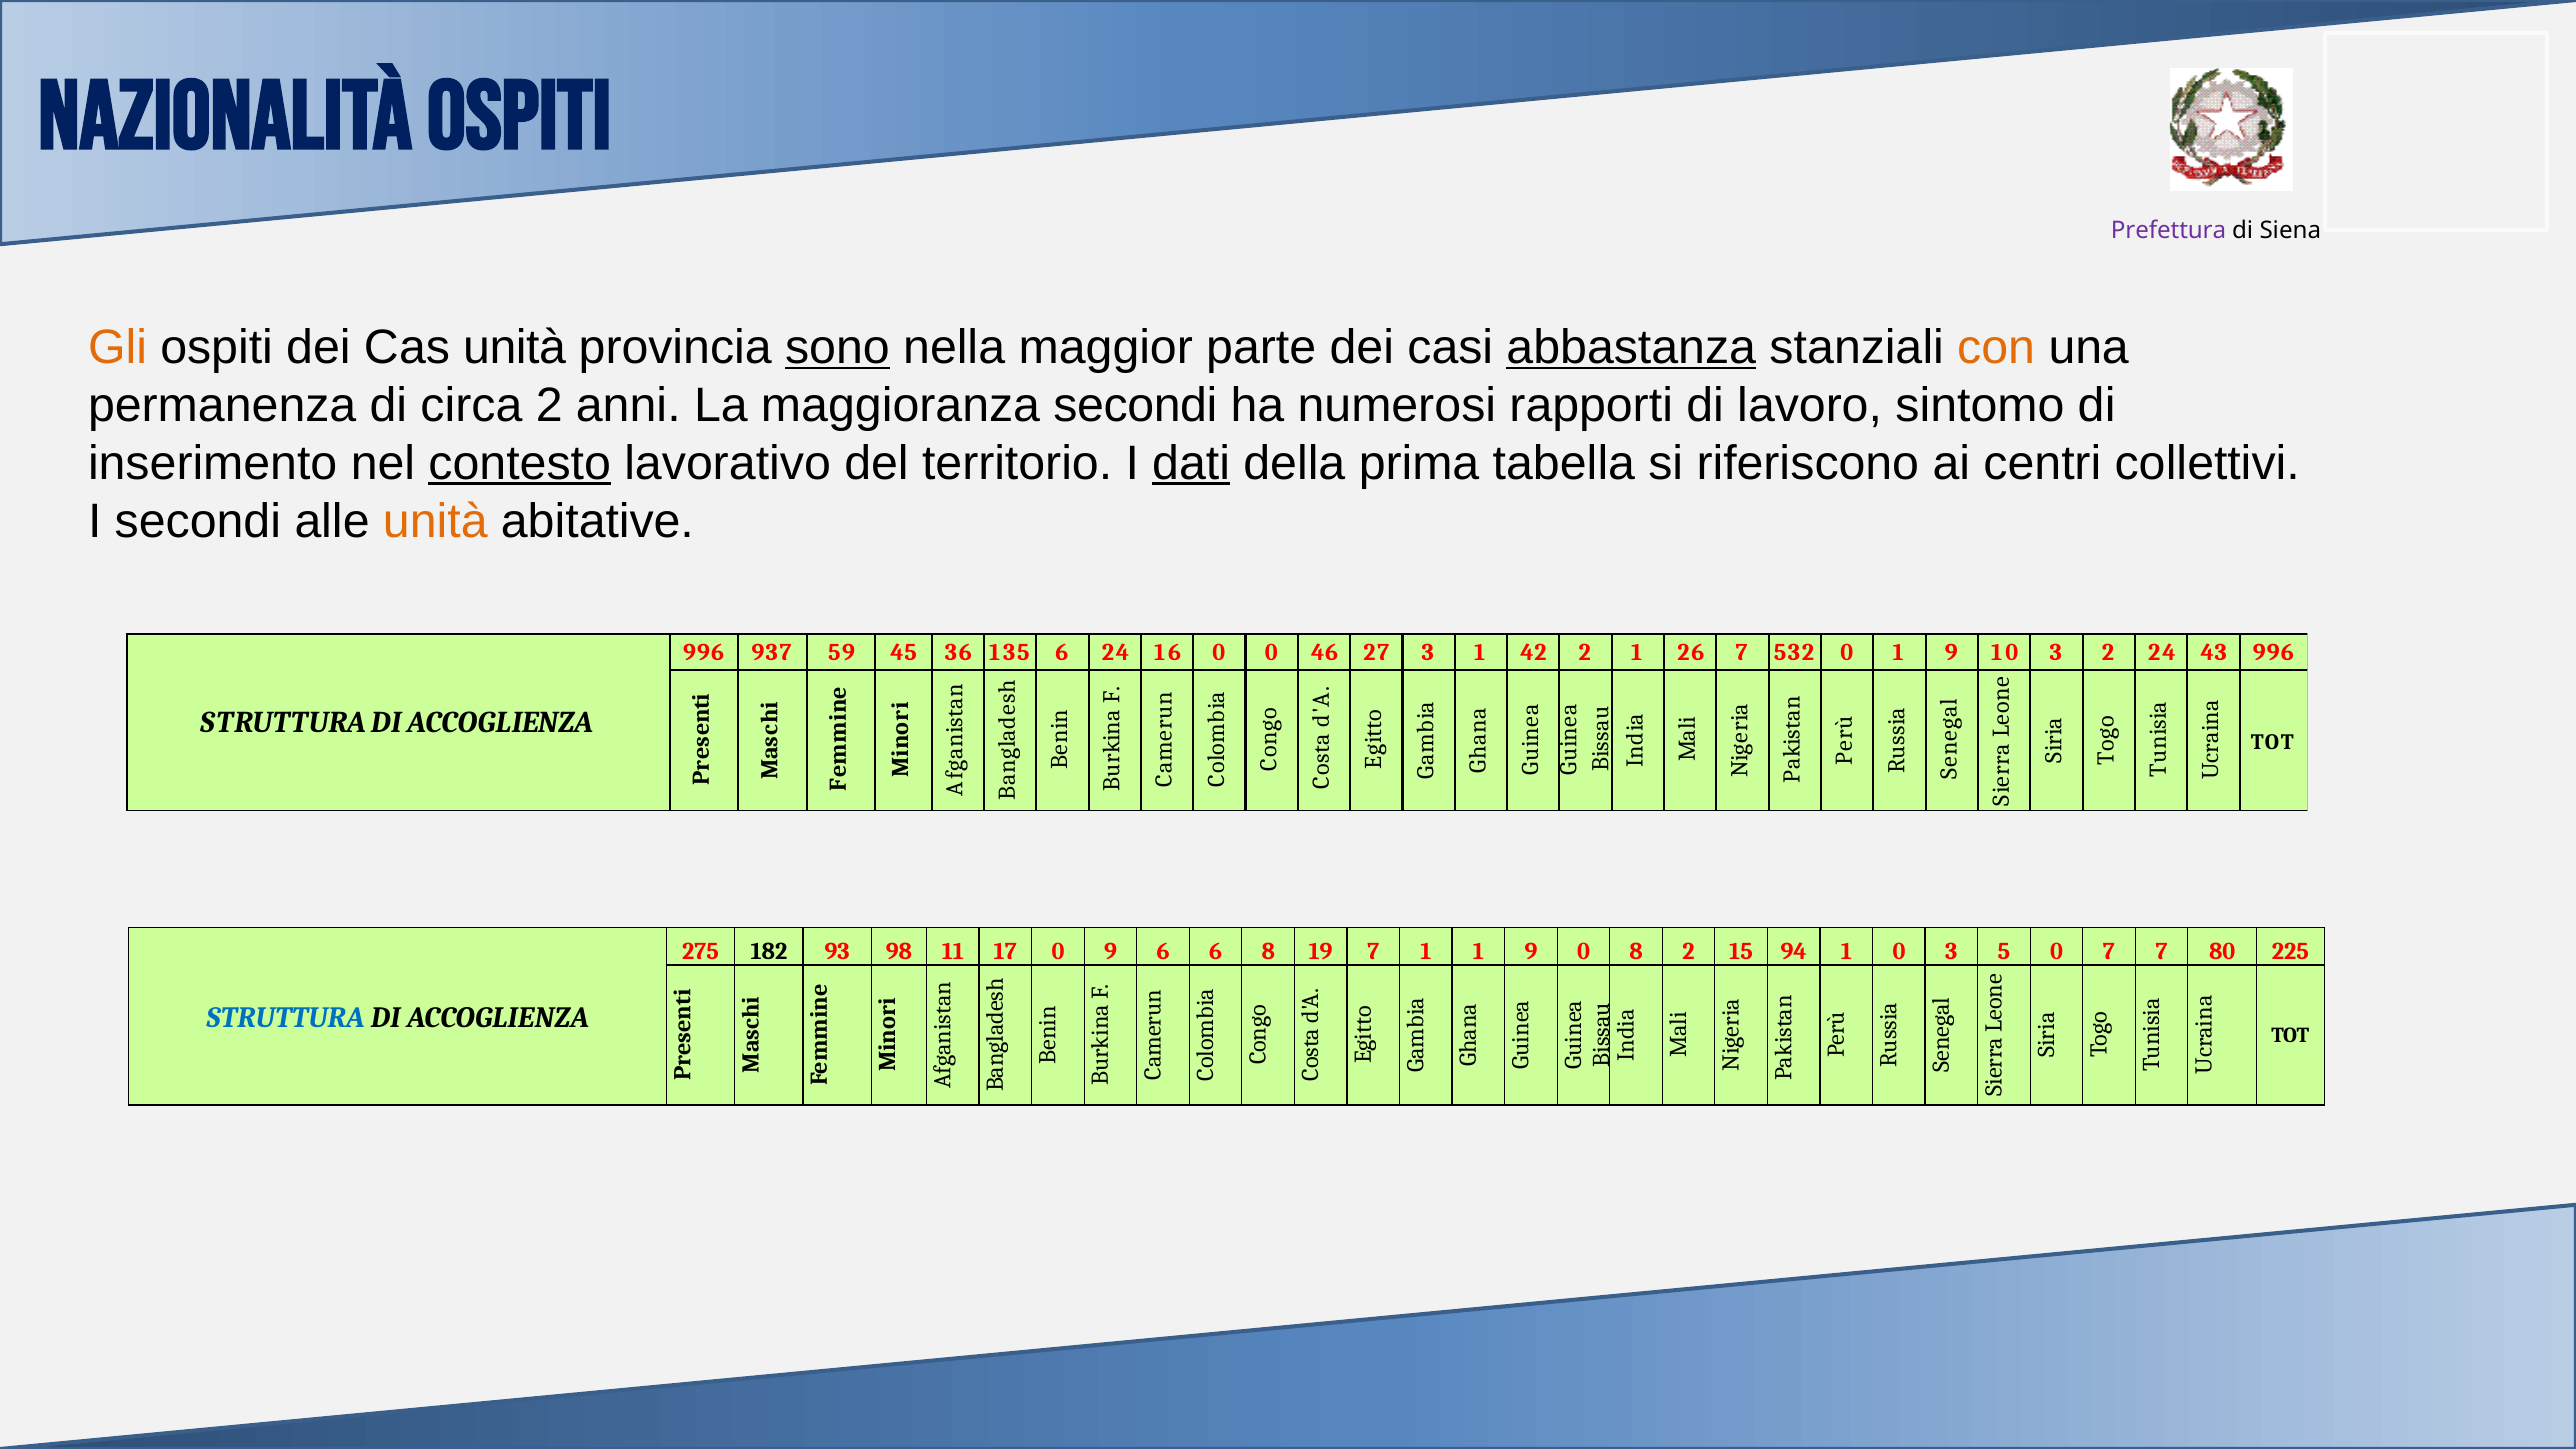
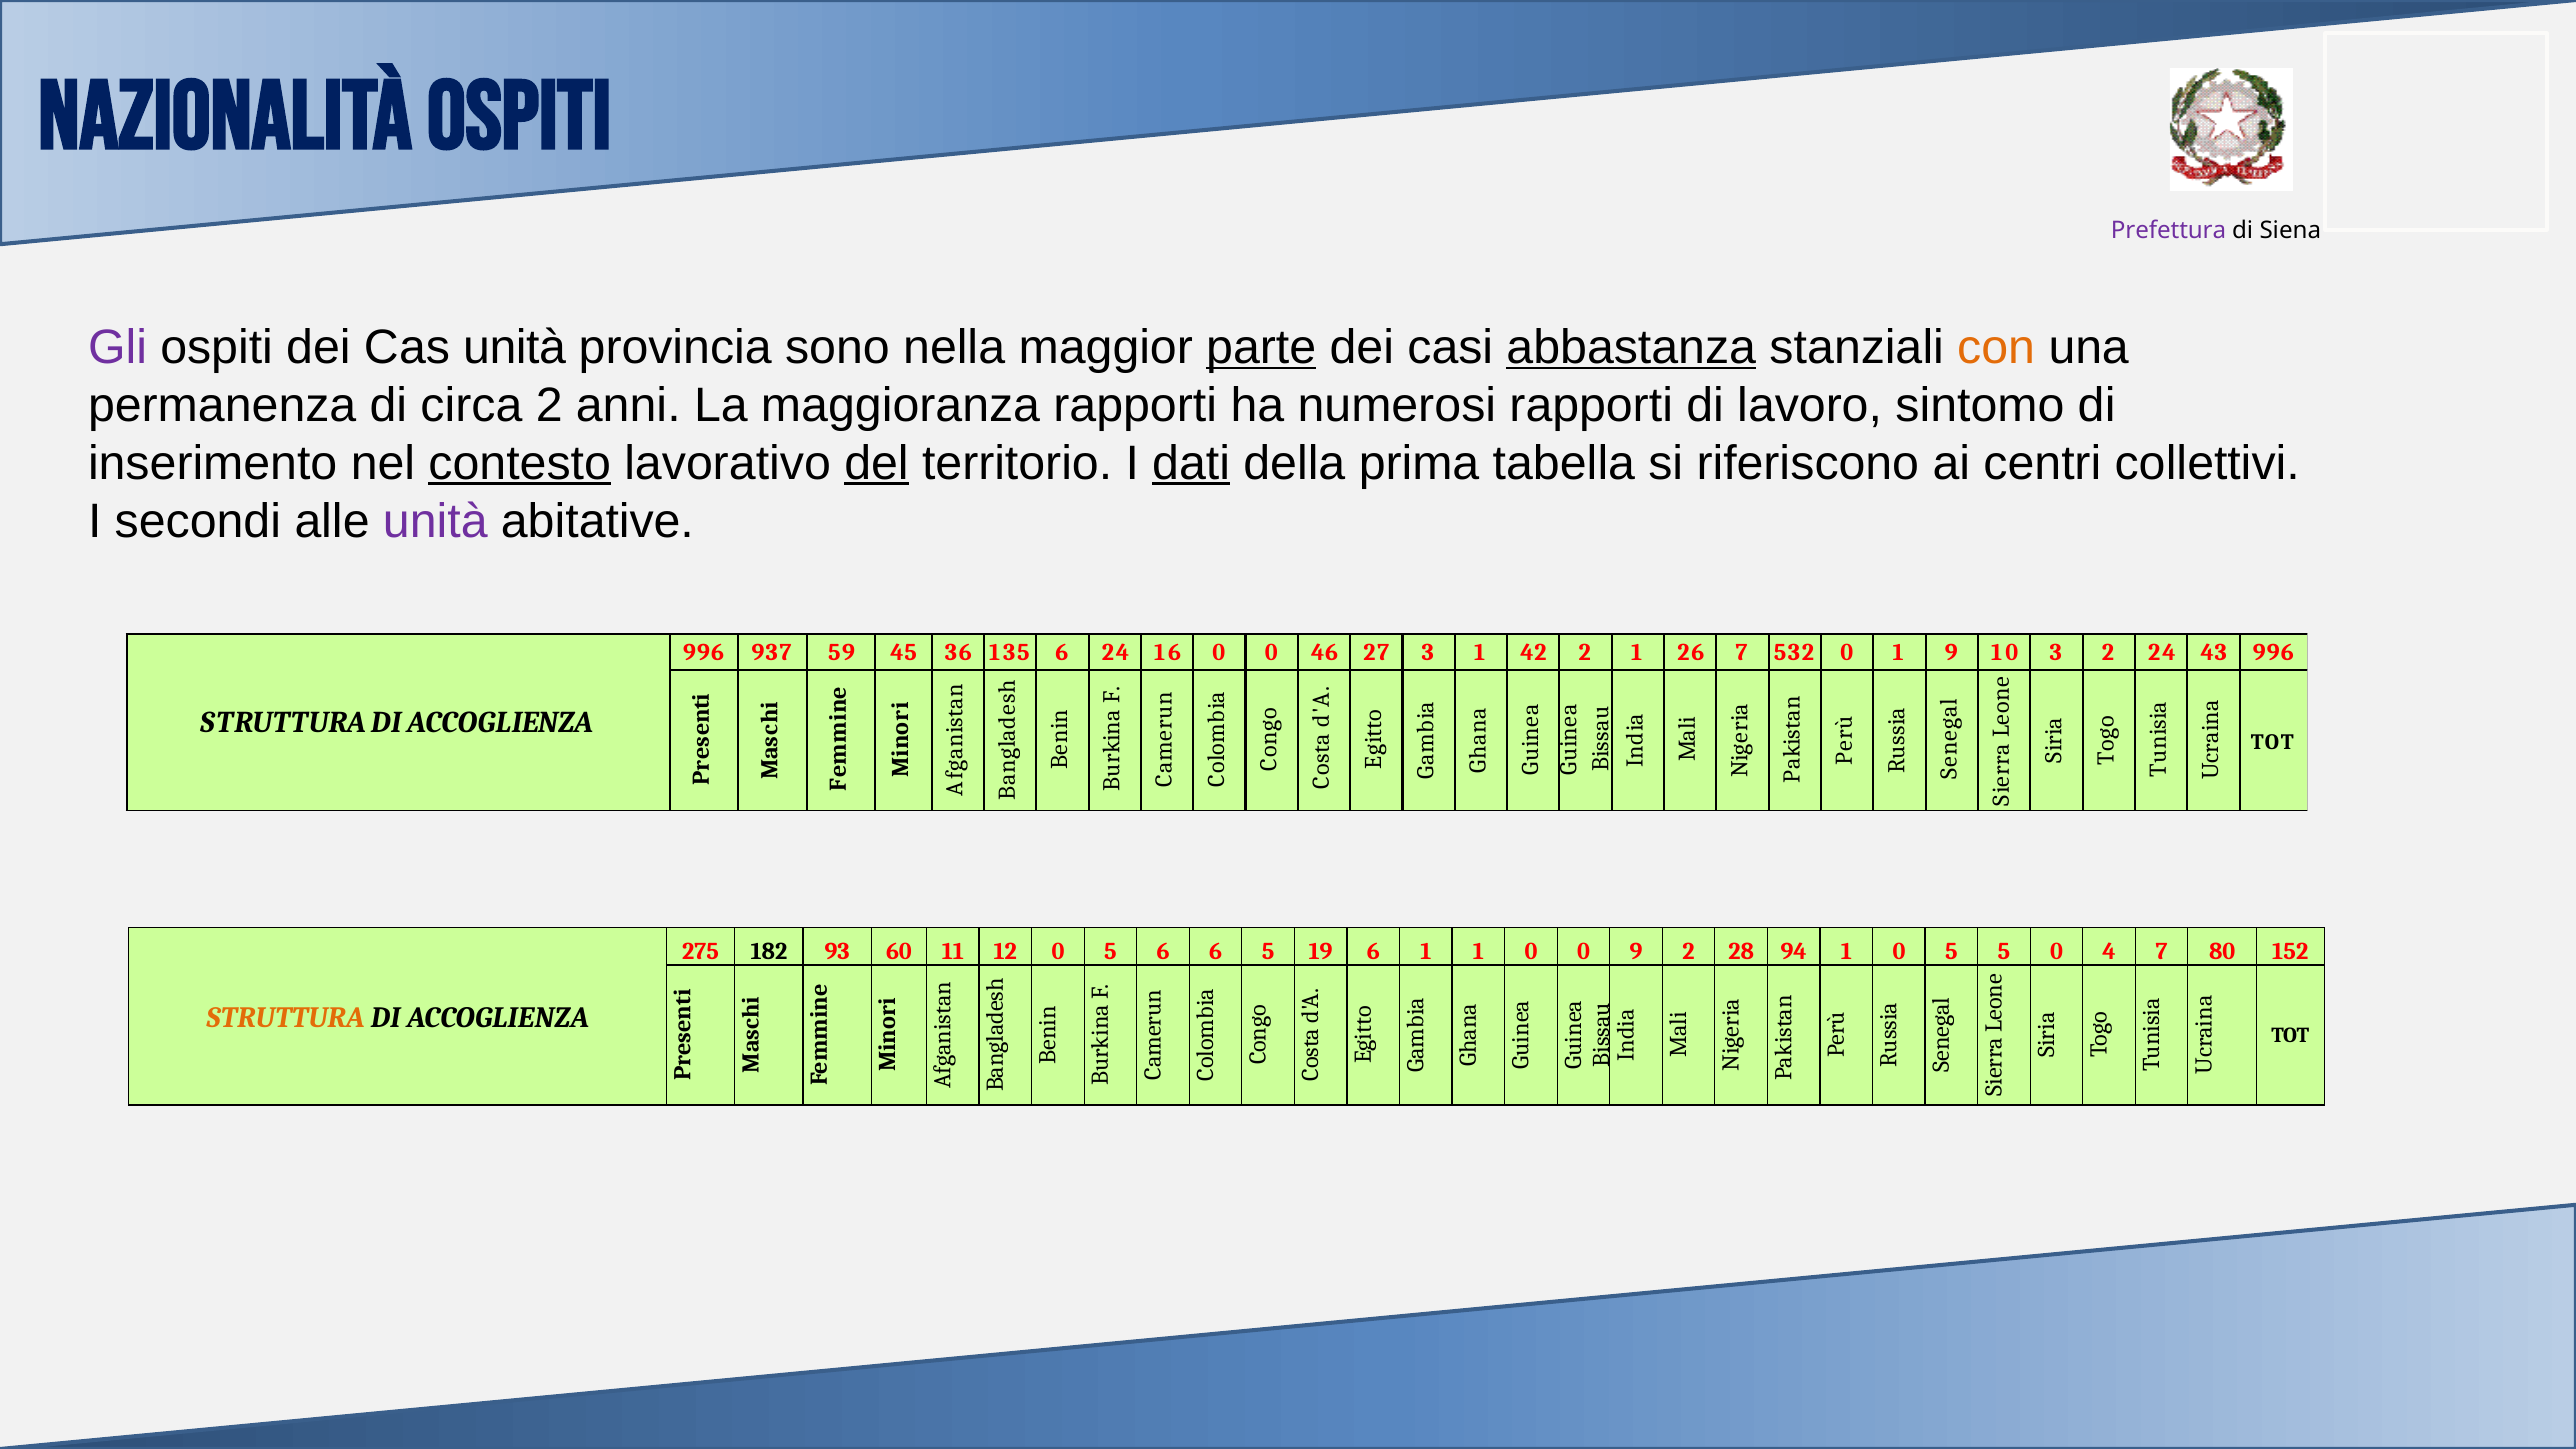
Gli colour: orange -> purple (118, 347)
sono underline: present -> none (837, 347)
parte underline: none -> present (1261, 347)
maggioranza secondi: secondi -> rapporti (1135, 405)
del underline: none -> present (876, 463)
unità colour: orange -> purple (435, 521)
98: 98 -> 60 (899, 951)
17: 17 -> 12 (1005, 951)
9: 9 -> 5 (1110, 951)
6 8: 8 -> 5 (1268, 951)
19 7: 7 -> 6 (1373, 951)
1 1 9: 9 -> 0 (1531, 951)
0 8: 8 -> 9 (1636, 951)
15: 15 -> 28 (1741, 951)
1 0 3: 3 -> 5 (1951, 951)
0 7: 7 -> 4 (2109, 951)
225: 225 -> 152 (2290, 951)
STRUTTURA colour: blue -> orange (285, 1017)
